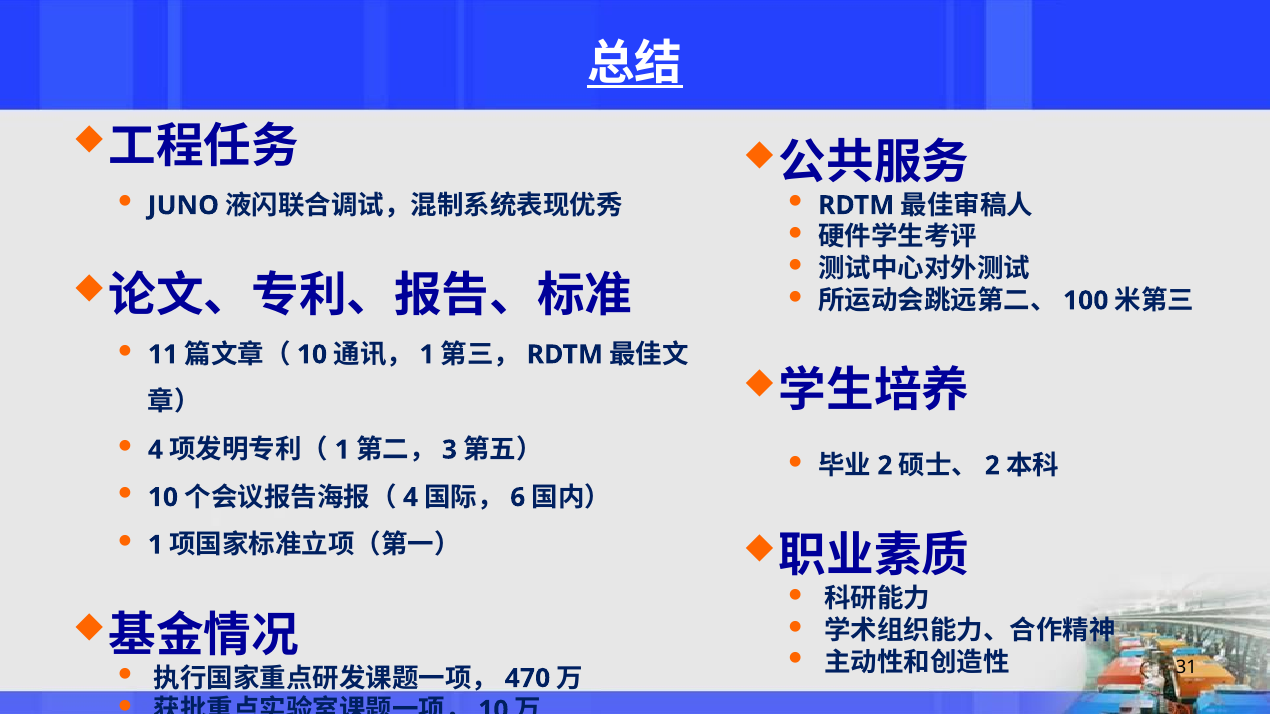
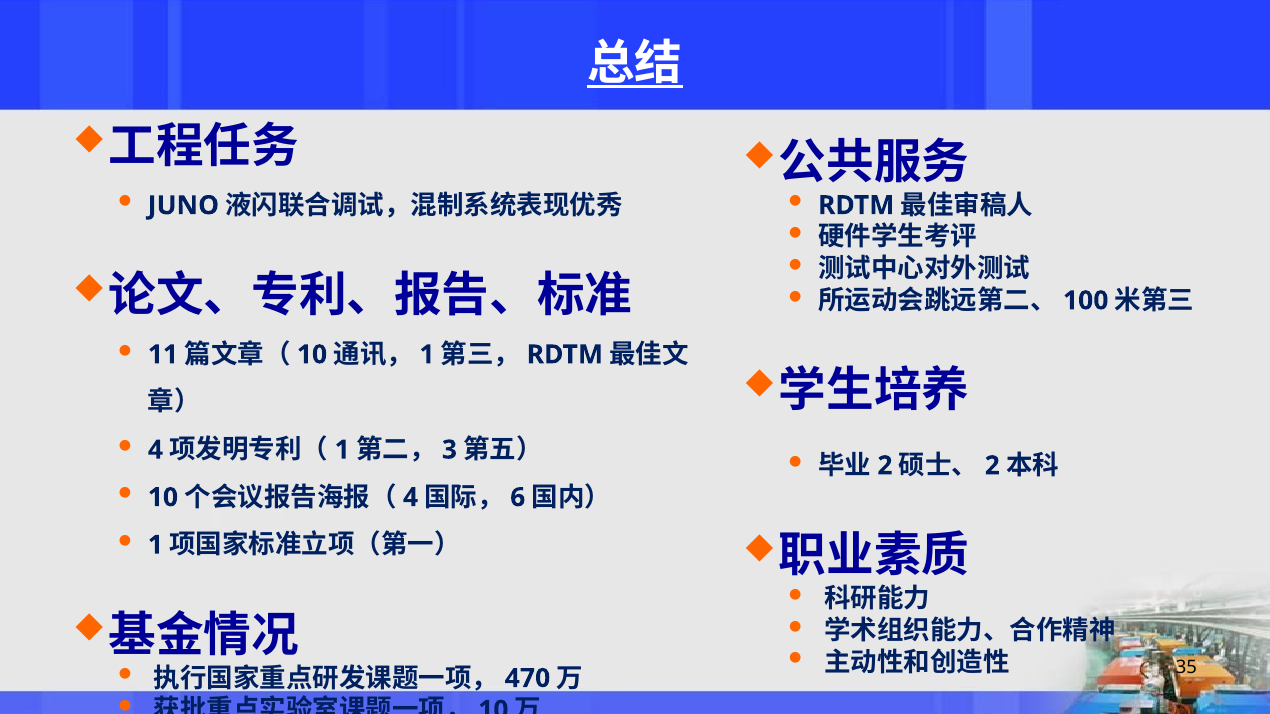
31: 31 -> 35 (1186, 668)
